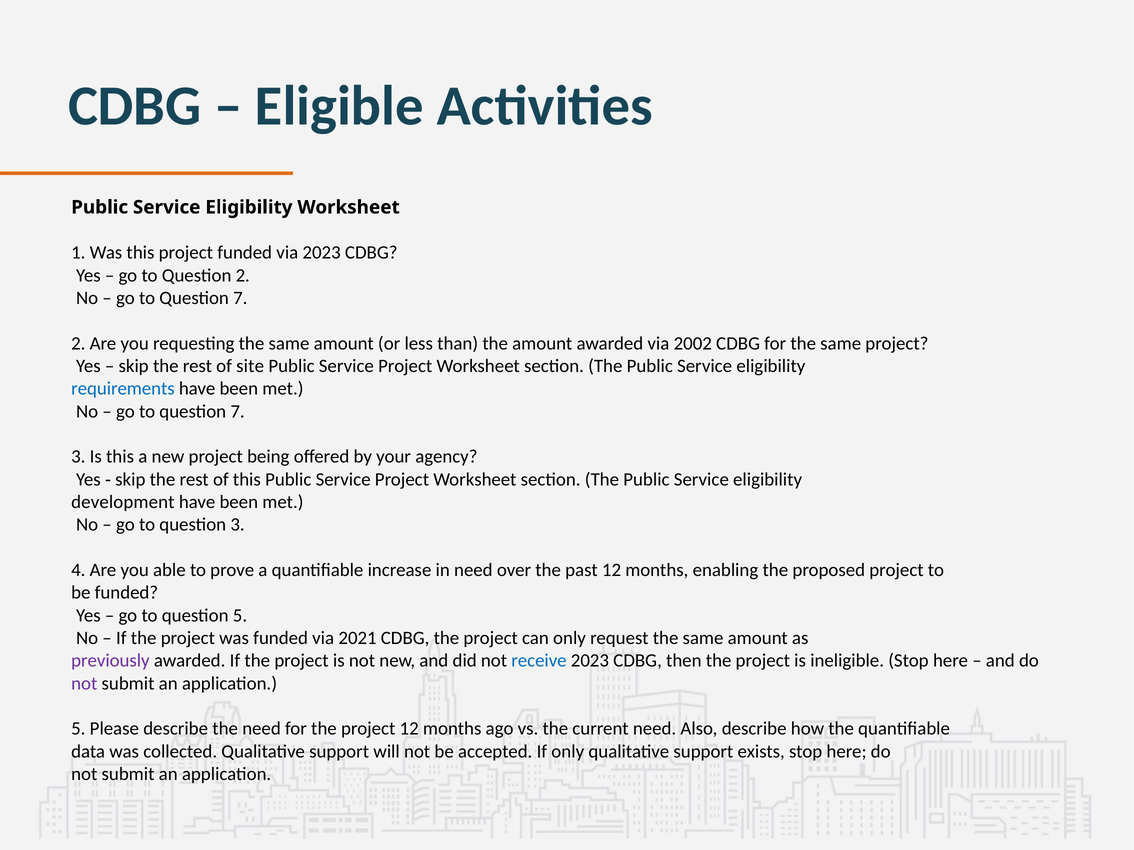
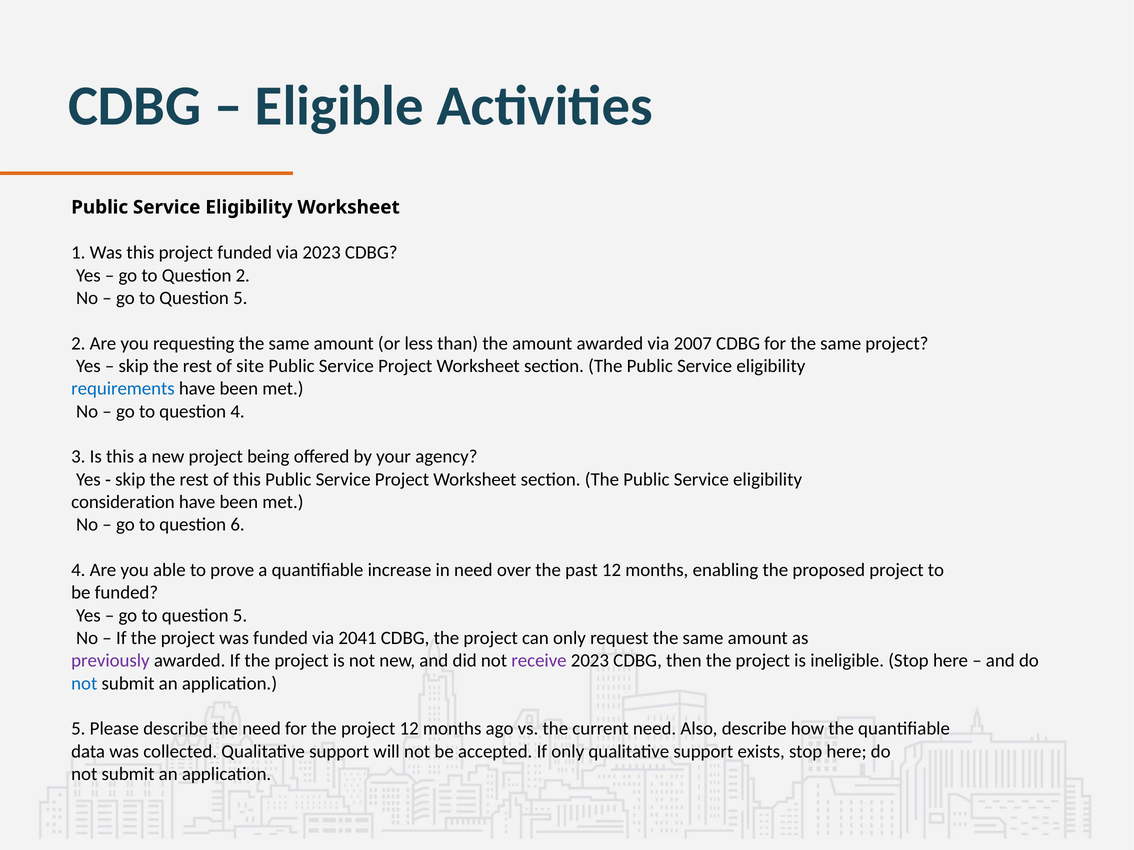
7: 7 -> 5 (240, 298)
2002: 2002 -> 2007 (693, 343)
7: 7 -> 4 (238, 412)
development: development -> consideration (123, 502)
question 3: 3 -> 6 (238, 525)
2021: 2021 -> 2041 (358, 638)
receive colour: blue -> purple (539, 661)
not colour: purple -> blue (84, 684)
